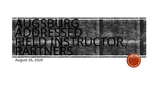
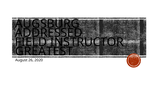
PARTNERS: PARTNERS -> GREATEST (44, 51)
